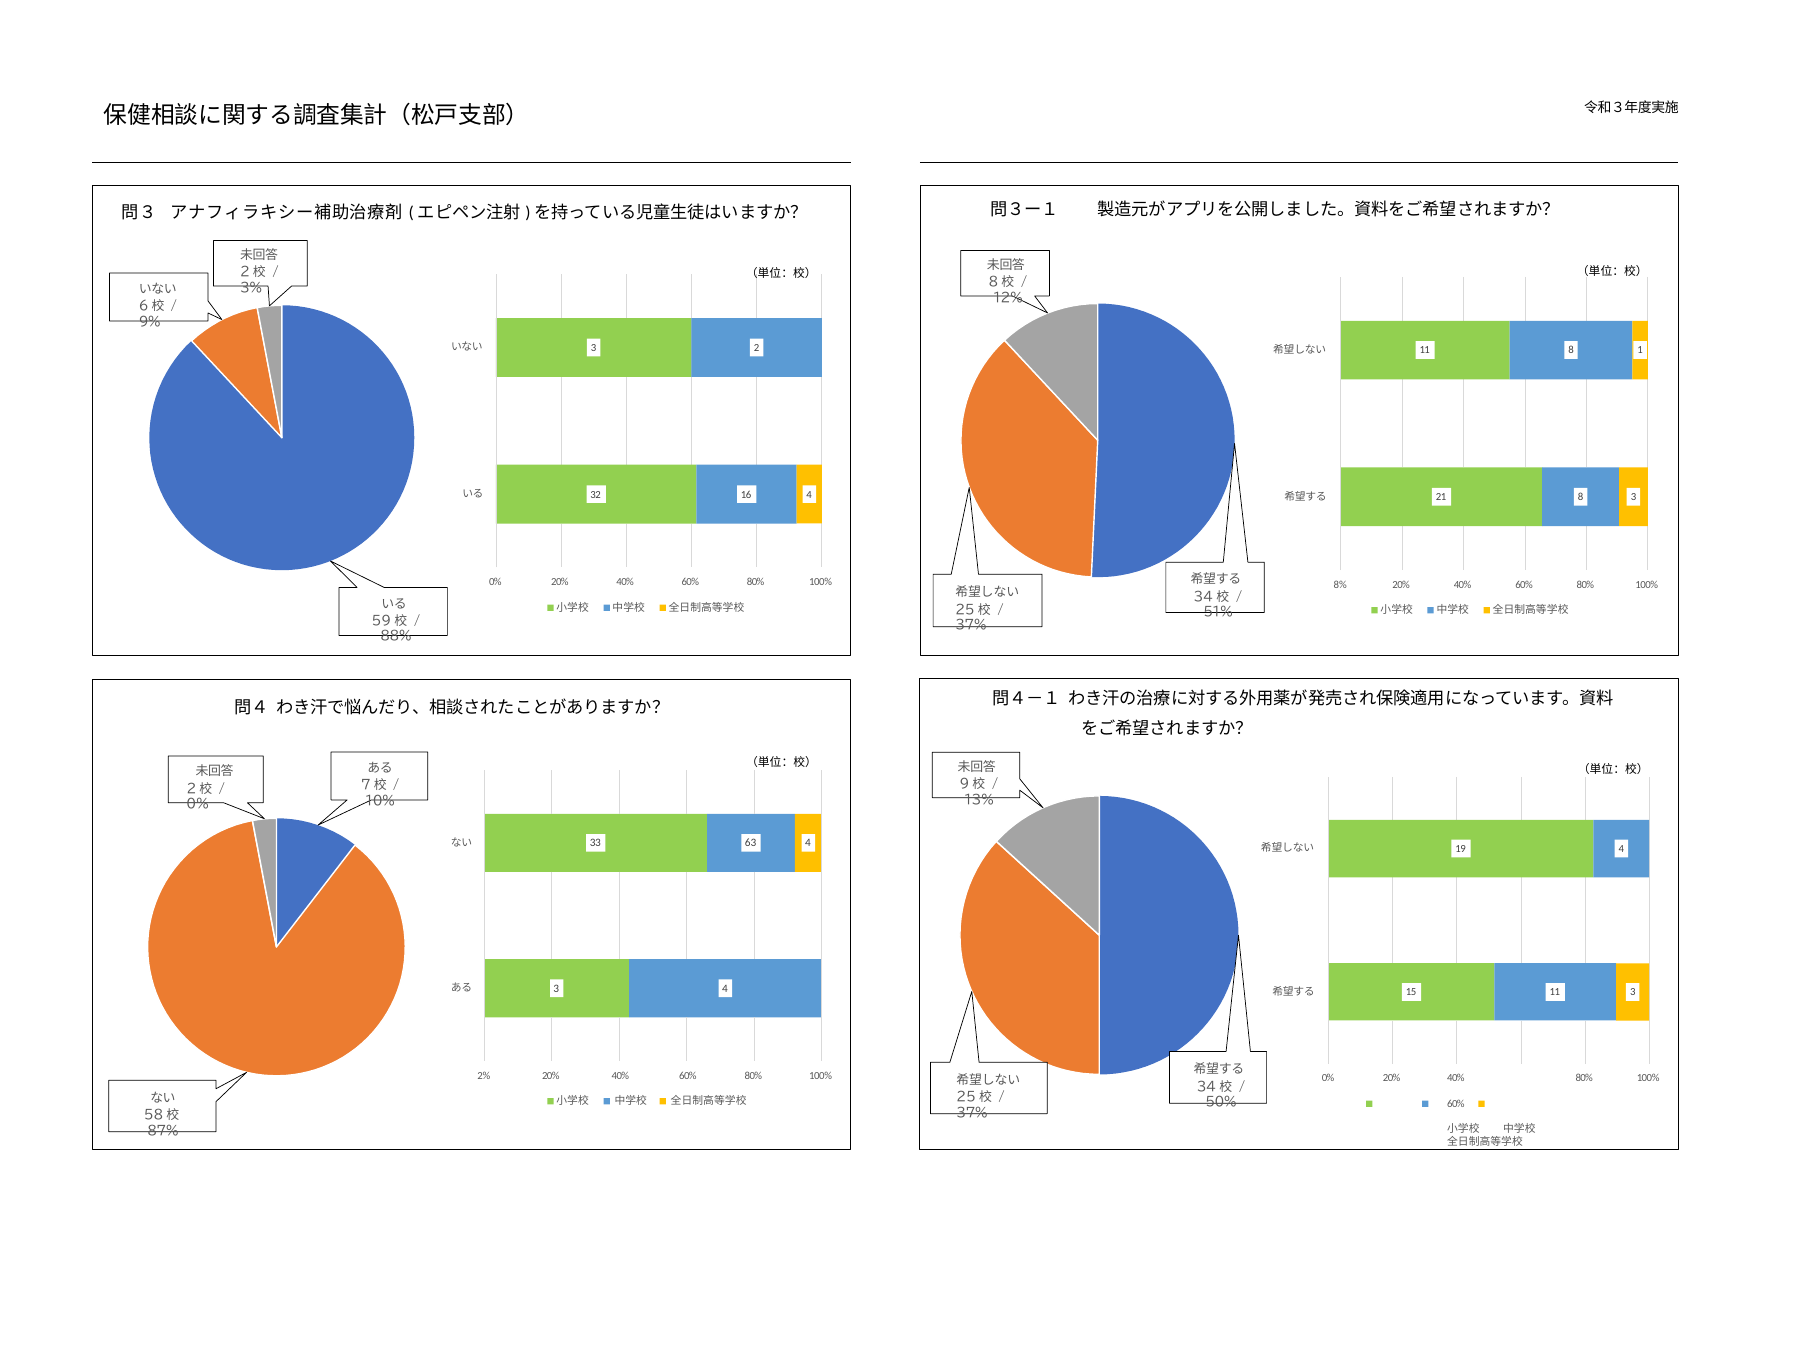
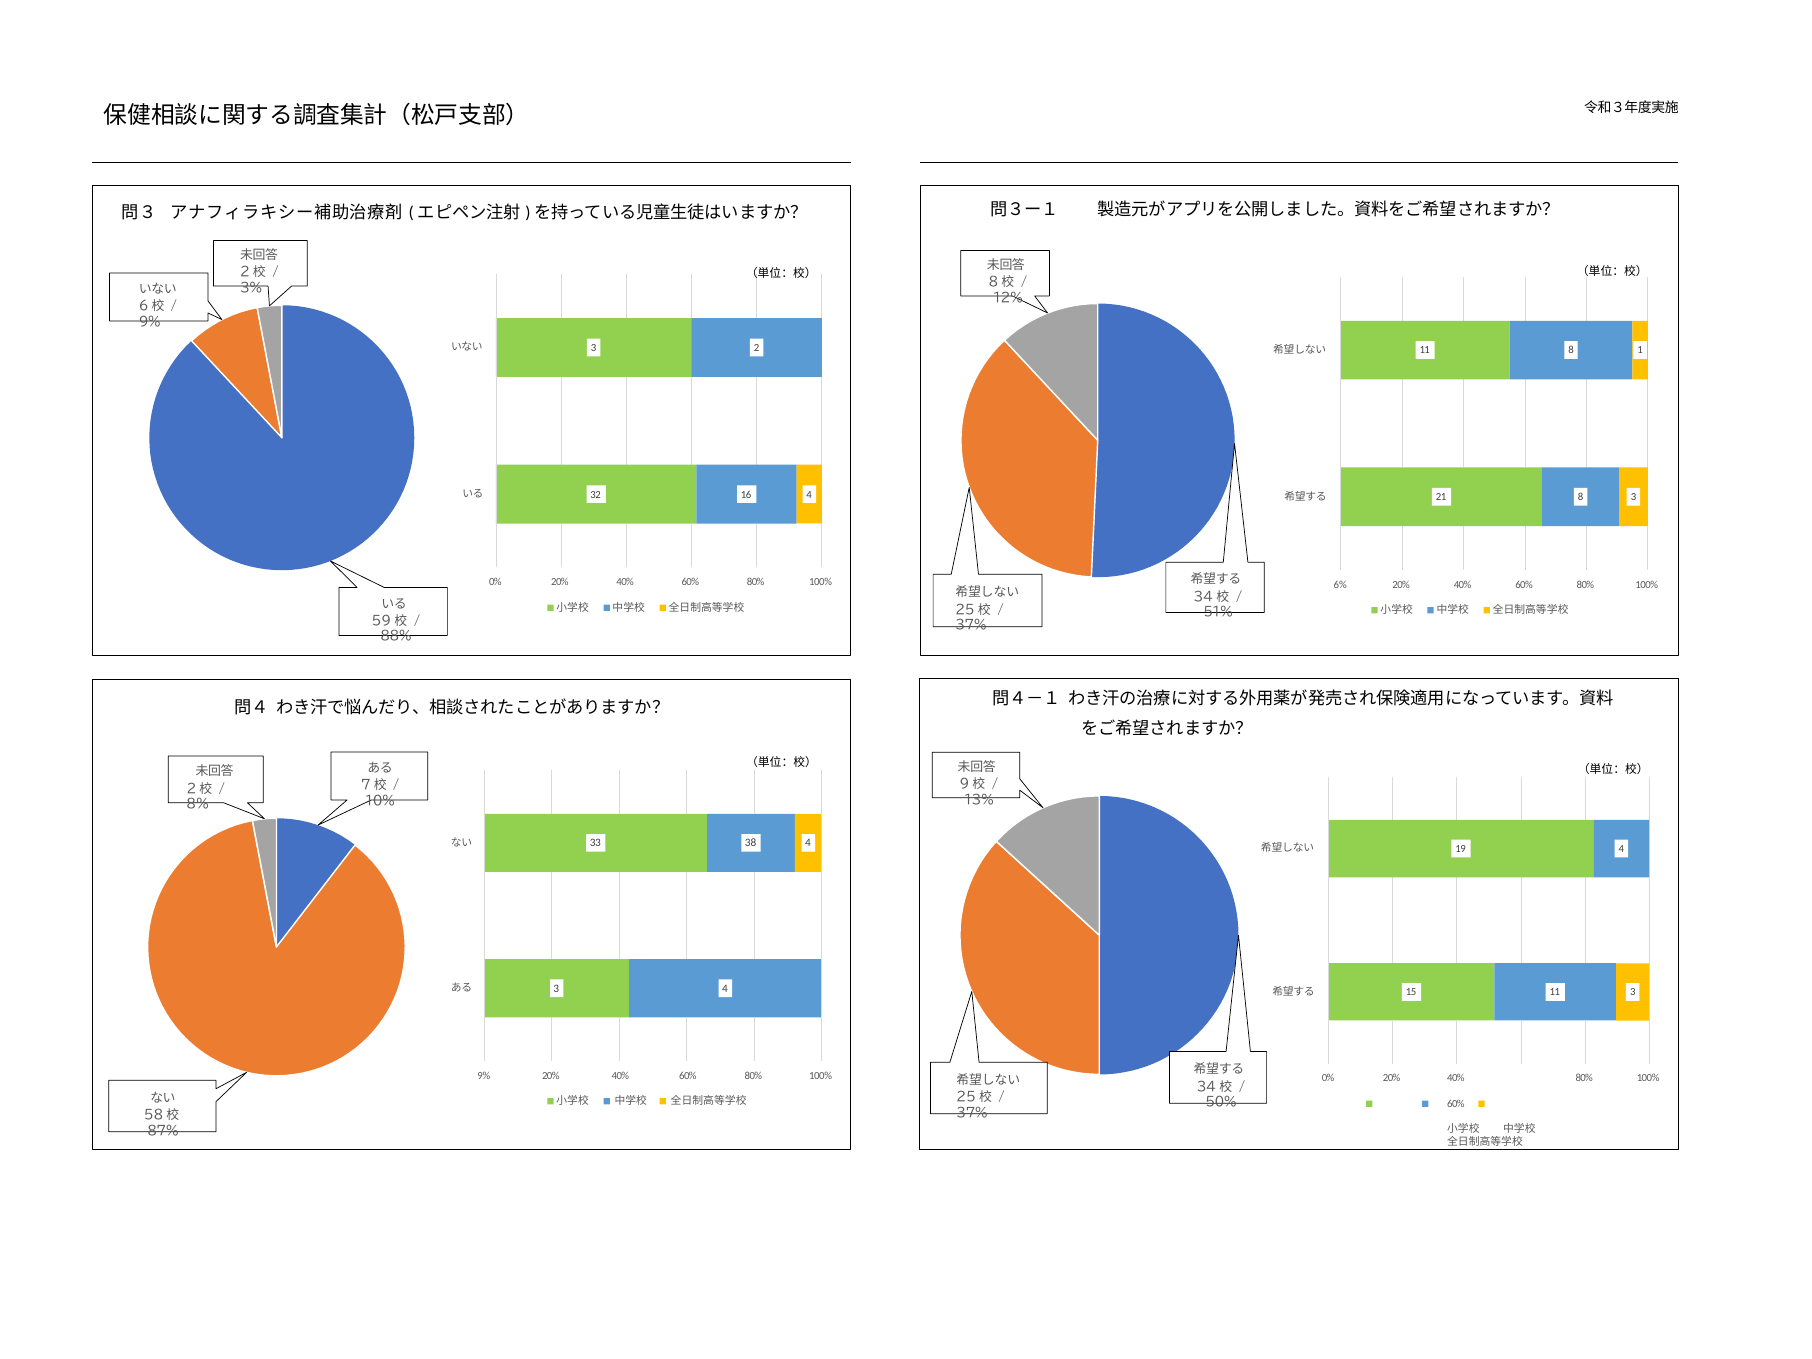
8%: 8% -> 6% (1340, 585)
0%: 0% -> 8% (198, 805)
63: 63 -> 38 (751, 843)
2%: 2% -> 9% (484, 1076)
